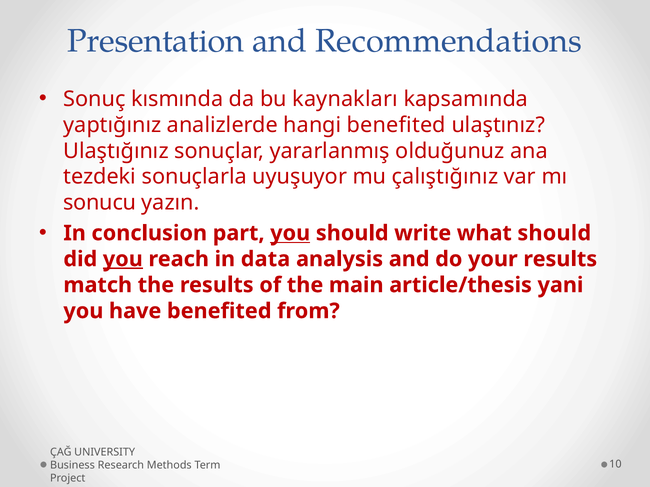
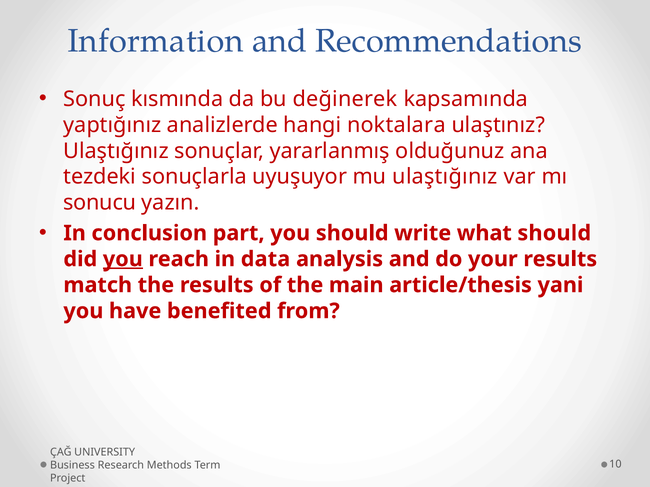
Presentation: Presentation -> Information (156, 41)
kaynakları: kaynakları -> değinerek (345, 99)
hangi benefited: benefited -> noktalara (396, 125)
mu çalıştığınız: çalıştığınız -> ulaştığınız (445, 177)
you underline: present -> none (290, 233)
